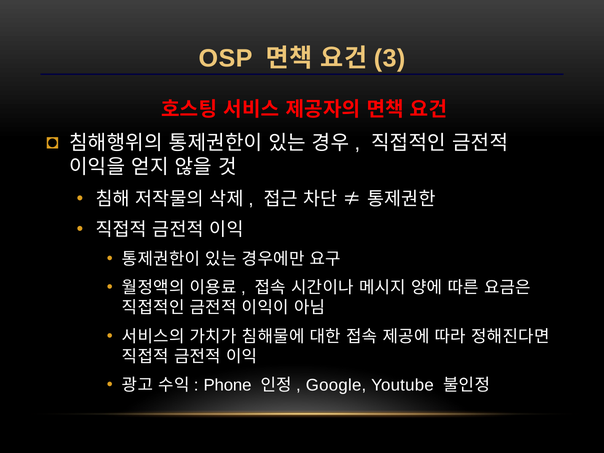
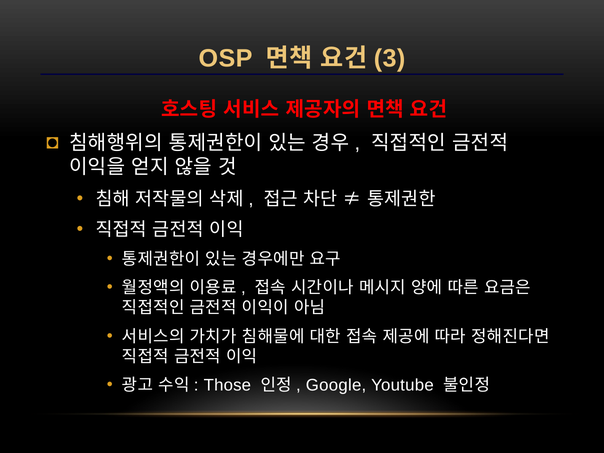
Phone: Phone -> Those (227, 385)
